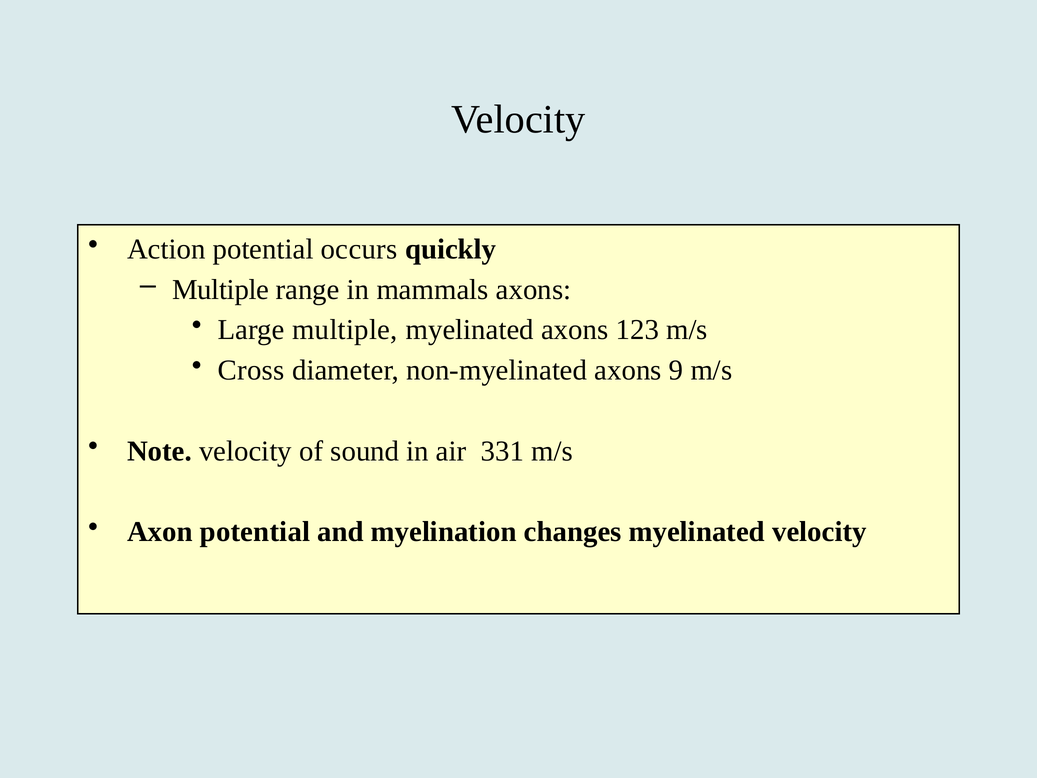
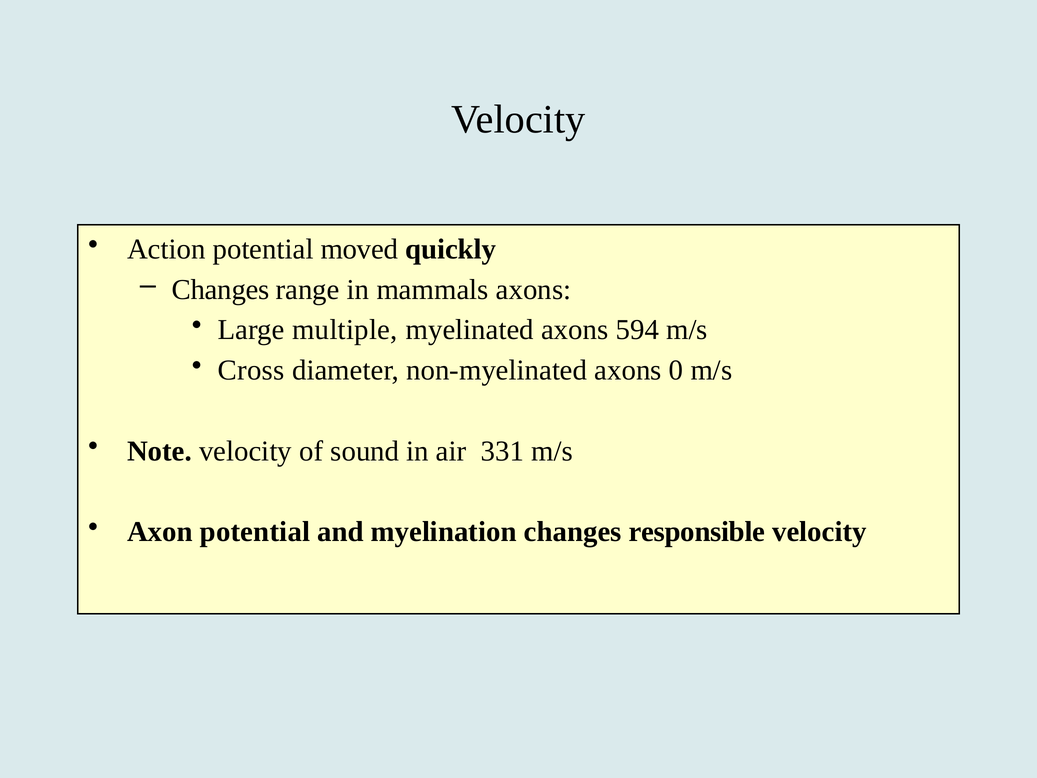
occurs: occurs -> moved (359, 249)
Multiple: Multiple -> Changes (221, 290)
123: 123 -> 594 (637, 330)
9: 9 -> 0 (676, 370)
changes myelinated: myelinated -> responsible (697, 532)
